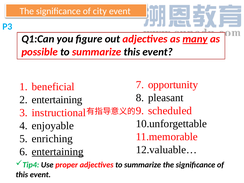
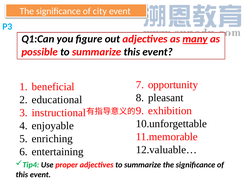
entertaining: entertaining -> educational (57, 100)
scheduled: scheduled -> exhibition (170, 111)
entertaining underline: present -> none (58, 152)
